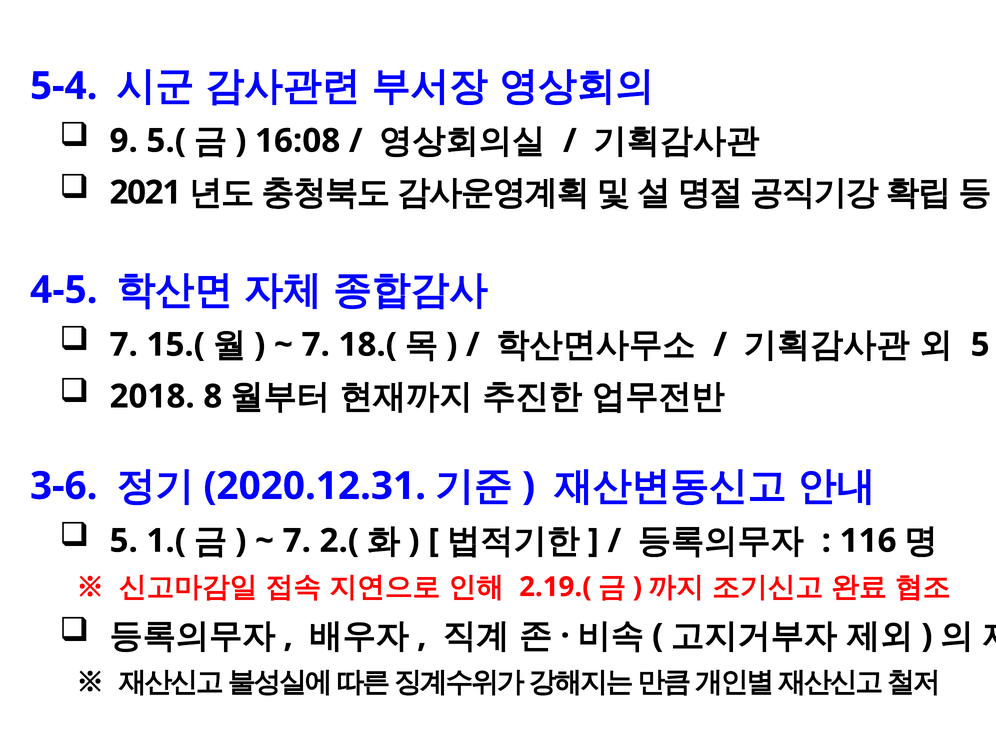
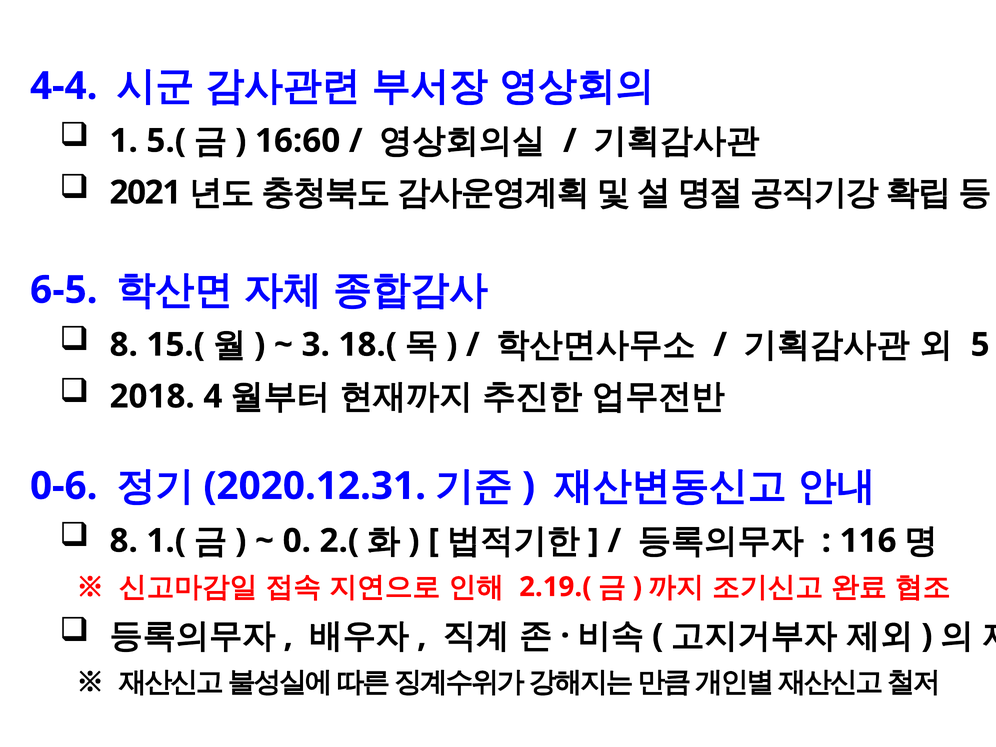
5-4: 5-4 -> 4-4 (64, 86)
9: 9 -> 1 (124, 141)
16:08: 16:08 -> 16:60 (298, 141)
4-5: 4-5 -> 6-5 (64, 290)
7: 7 -> 8 (124, 345)
7: 7 -> 3 (316, 345)
8: 8 -> 4 (213, 397)
3-6: 3-6 -> 0-6 (64, 486)
5: 5 -> 8 (124, 541)
7: 7 -> 0 (297, 541)
